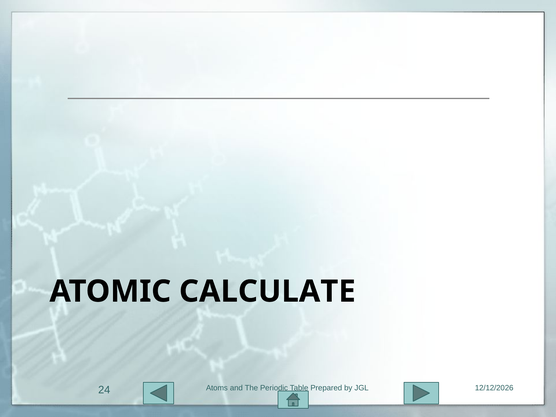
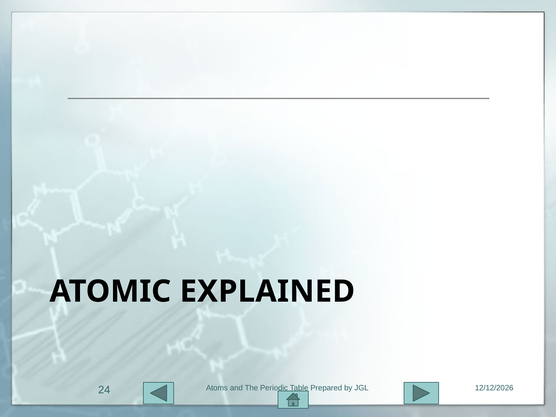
CALCULATE: CALCULATE -> EXPLAINED (267, 291)
